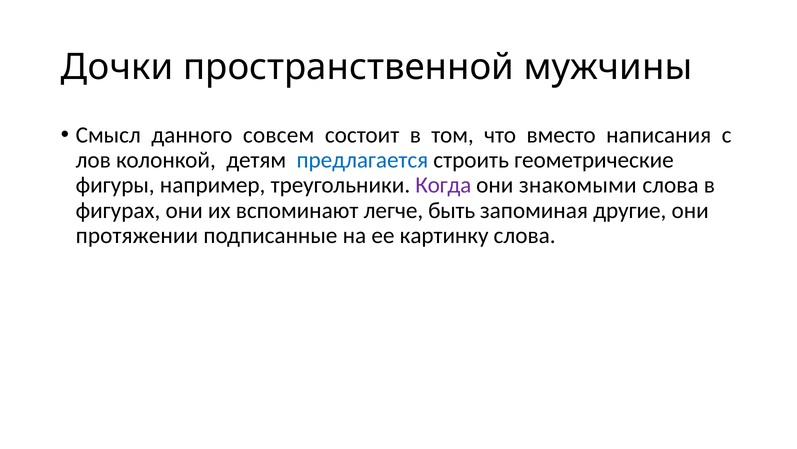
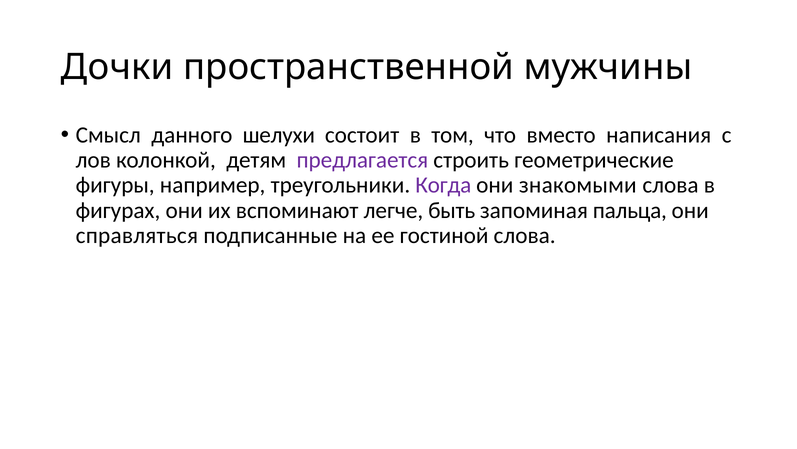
совсем: совсем -> шелухи (279, 135)
предлагается colour: blue -> purple (362, 160)
другие: другие -> пальца (630, 210)
протяжении: протяжении -> справляться (137, 235)
картинку: картинку -> гостиной (444, 235)
